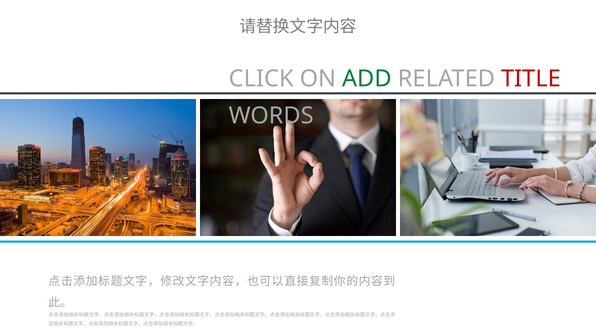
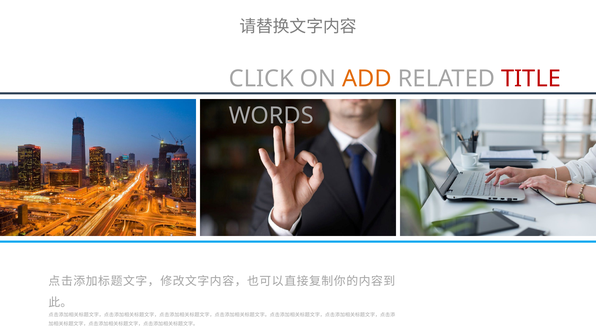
ADD colour: green -> orange (367, 79)
